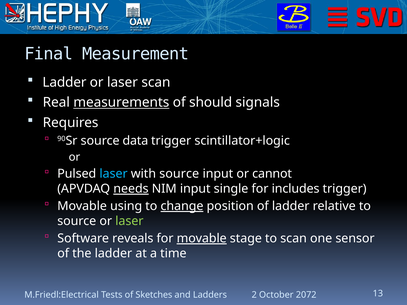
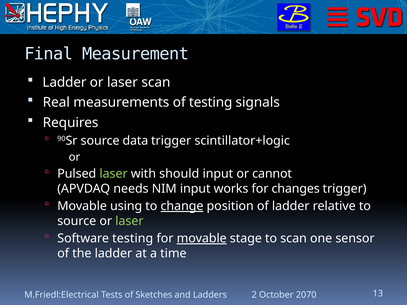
measurements underline: present -> none (121, 103)
of should: should -> testing (211, 103)
laser colour: light blue -> light green (114, 174)
with source: source -> should (179, 174)
needs underline: present -> none (131, 189)
single: single -> works (231, 189)
includes: includes -> changes (296, 189)
Software reveals: reveals -> testing (133, 239)
2072: 2072 -> 2070 (306, 295)
